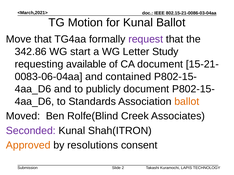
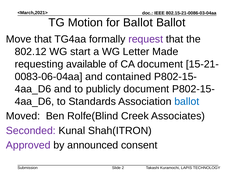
for Kunal: Kunal -> Ballot (138, 23)
342.86: 342.86 -> 802.12 (31, 52)
Study: Study -> Made (165, 52)
ballot colour: orange -> blue (187, 102)
Approved colour: orange -> purple (28, 146)
resolutions: resolutions -> announced (93, 146)
